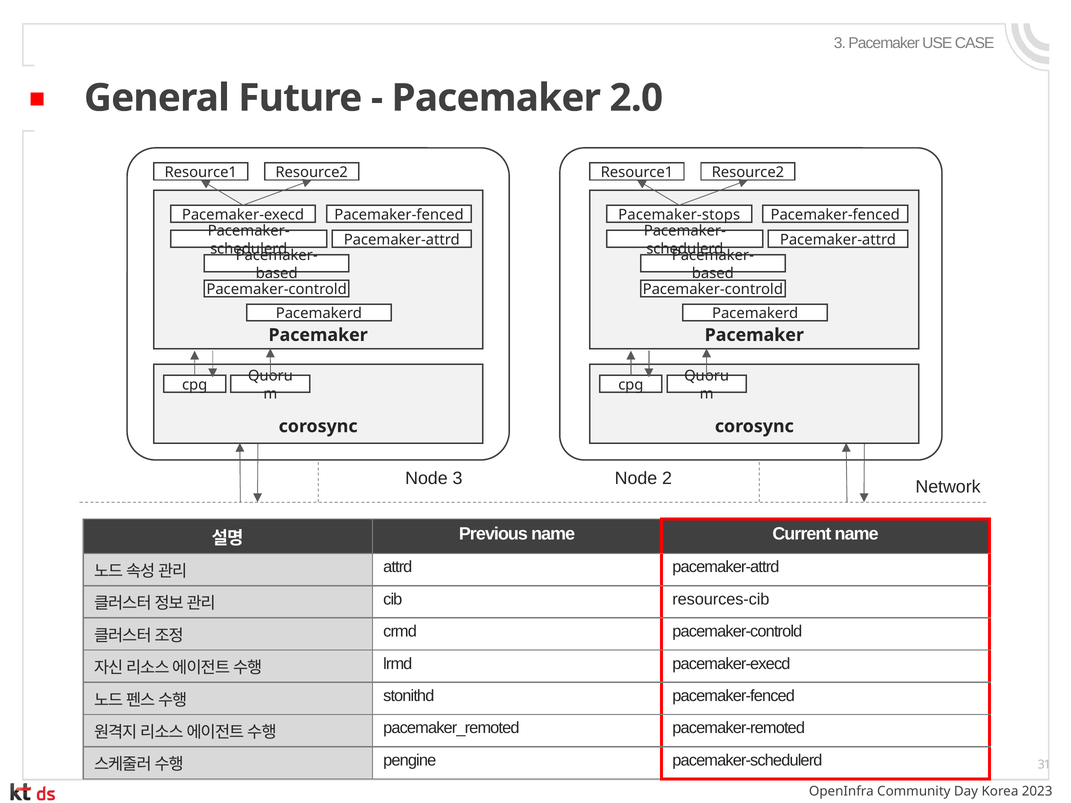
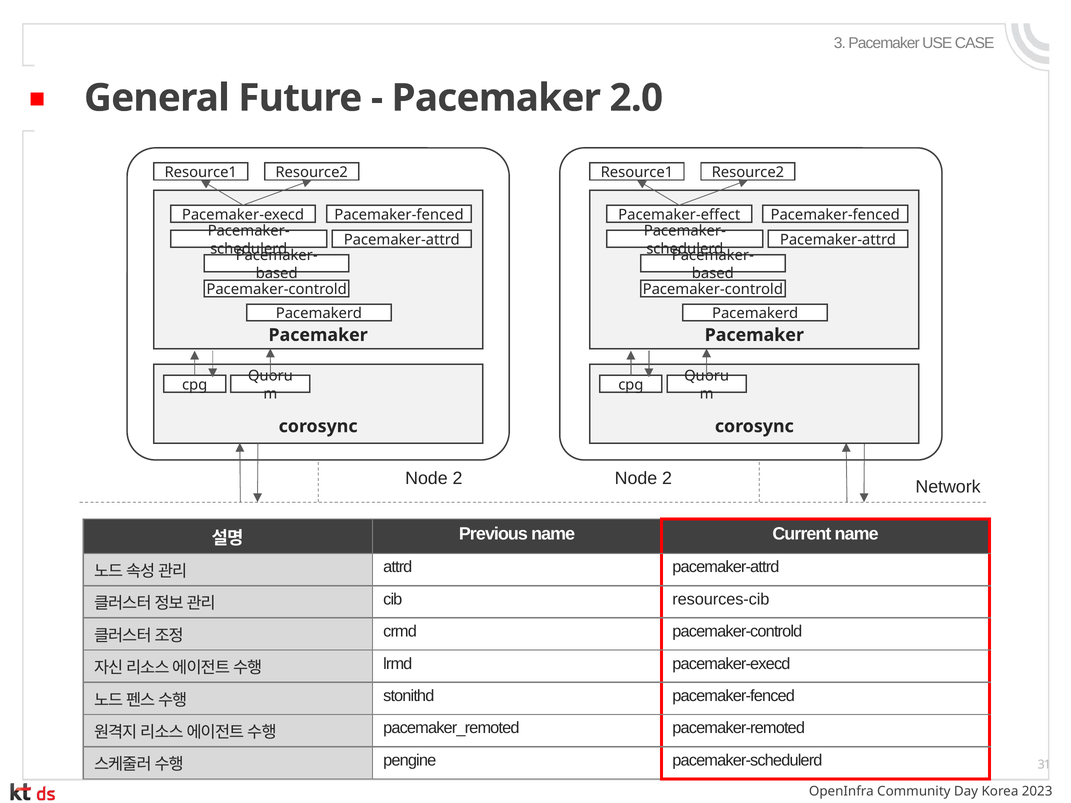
Pacemaker-stops: Pacemaker-stops -> Pacemaker-effect (679, 215)
3: 3 -> 2 (458, 479)
